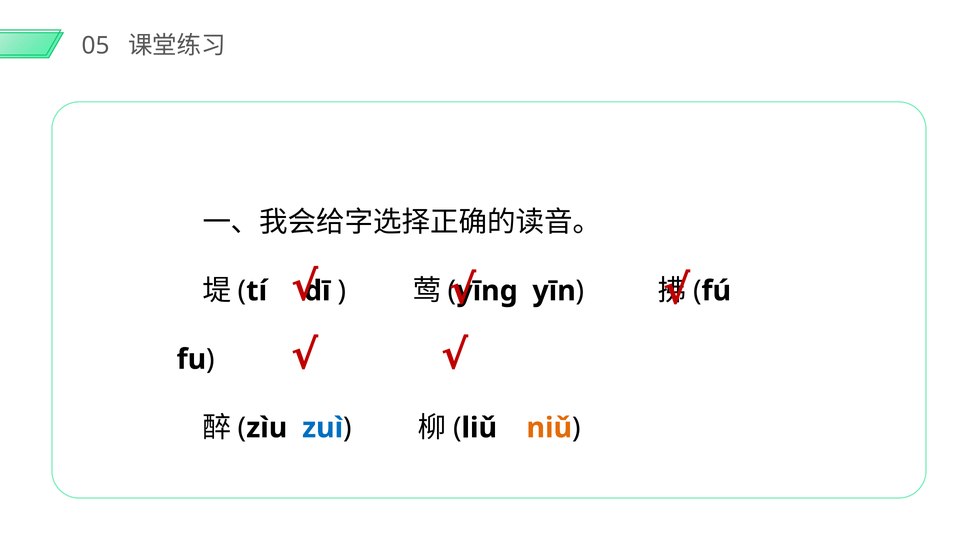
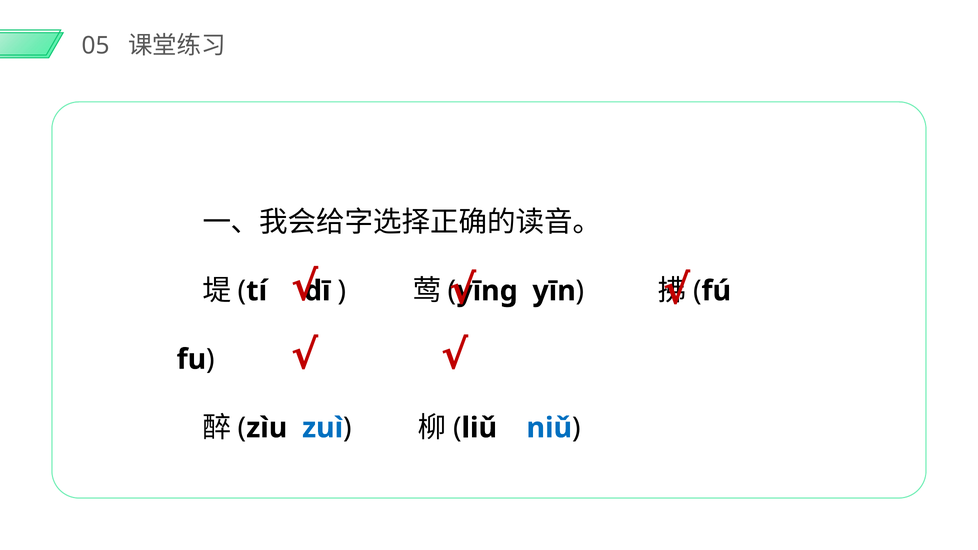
niǔ colour: orange -> blue (549, 428)
